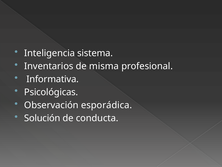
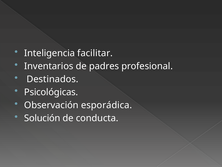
sistema: sistema -> facilitar (95, 53)
misma: misma -> padres (104, 66)
Informativa: Informativa -> Destinados (52, 79)
